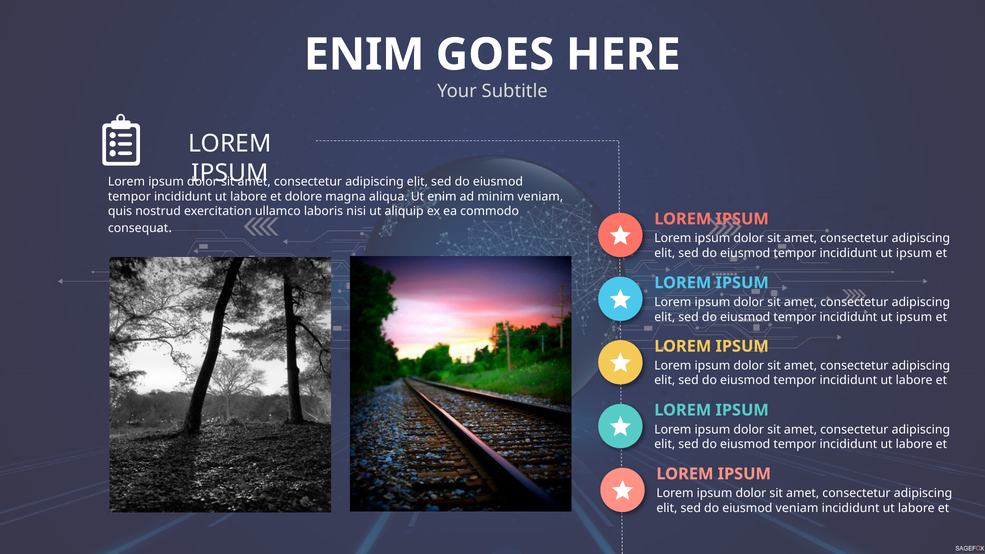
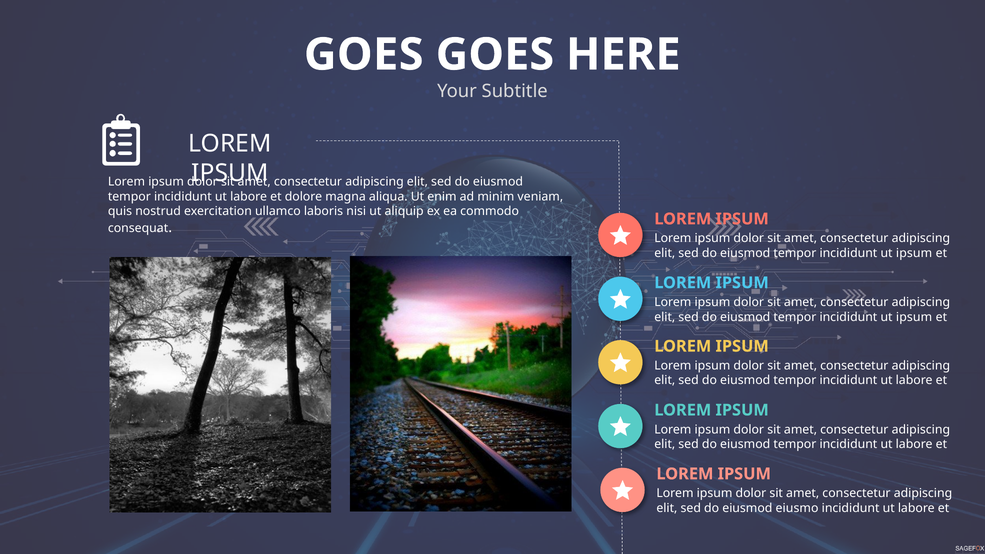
ENIM: ENIM -> GOES (364, 55)
eiusmod veniam: veniam -> eiusmo (797, 508)
